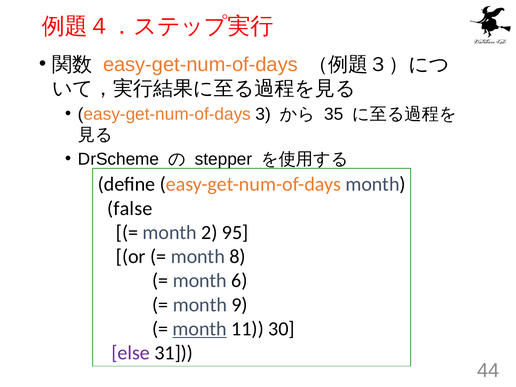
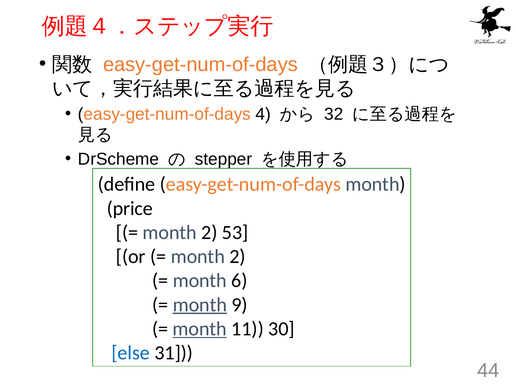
3: 3 -> 4 (263, 114)
35: 35 -> 32 (334, 114)
false: false -> price (130, 208)
95: 95 -> 53 (235, 232)
8: 8 -> 2 (237, 257)
month underline: none -> present (200, 305)
else colour: purple -> blue (131, 353)
